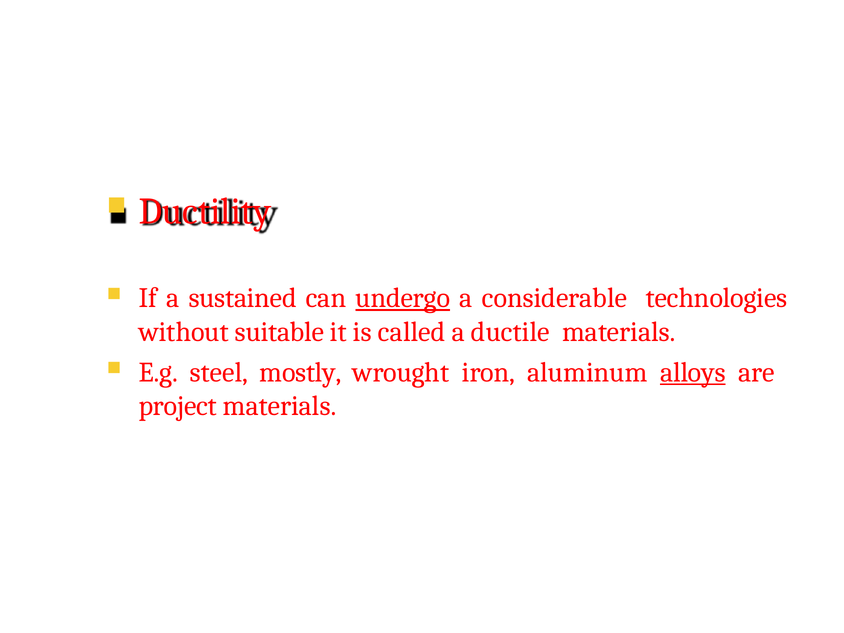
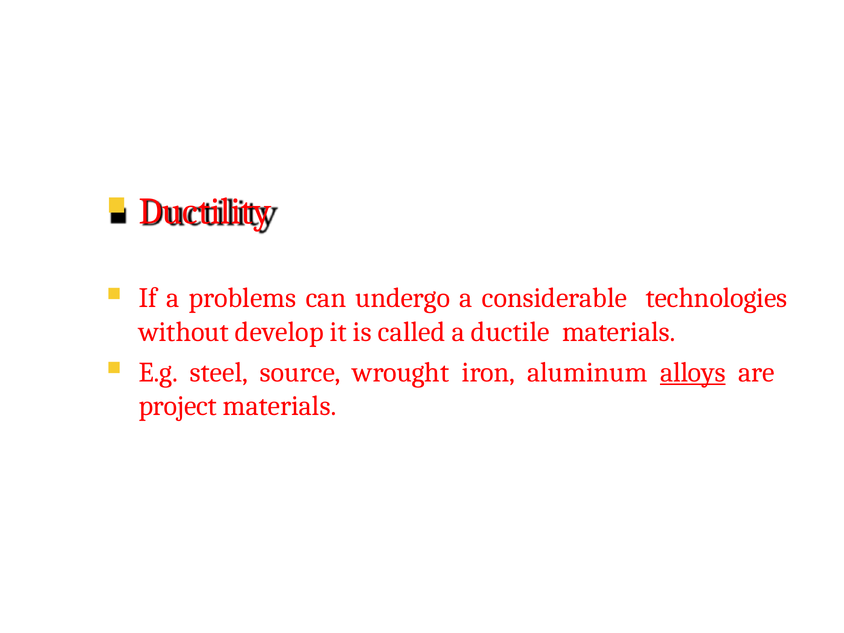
sustained: sustained -> problems (242, 298)
undergo underline: present -> none (403, 298)
suitable: suitable -> develop (279, 332)
mostly: mostly -> source (300, 372)
